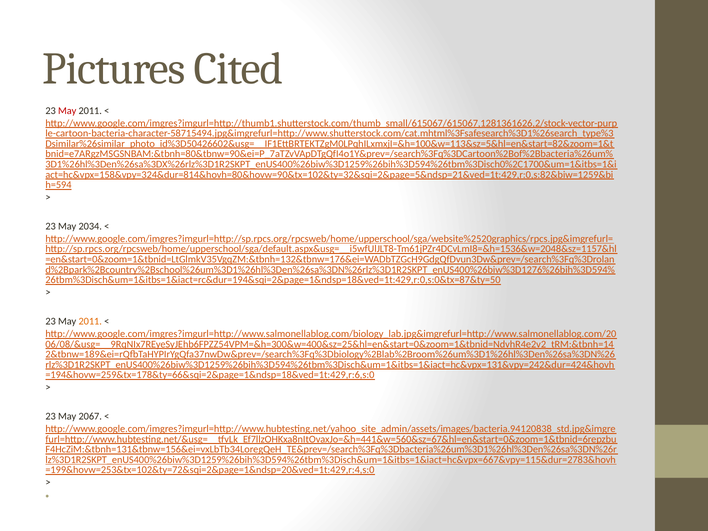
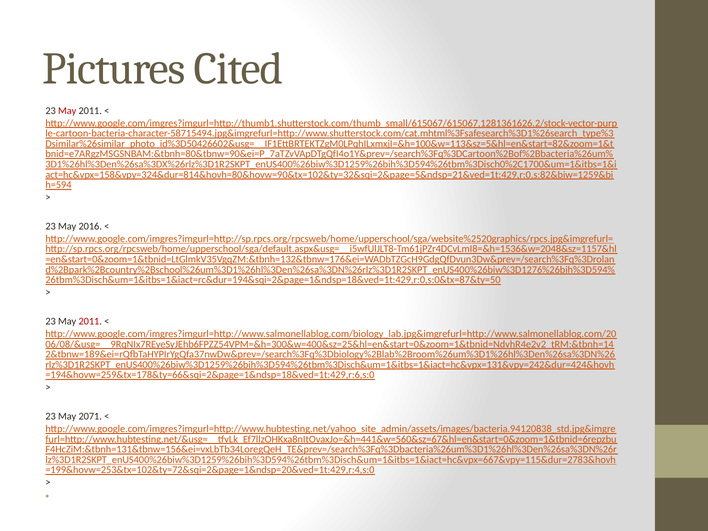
2034: 2034 -> 2016 (90, 226)
2011 colour: orange -> red (90, 321)
2067: 2067 -> 2071 (90, 416)
